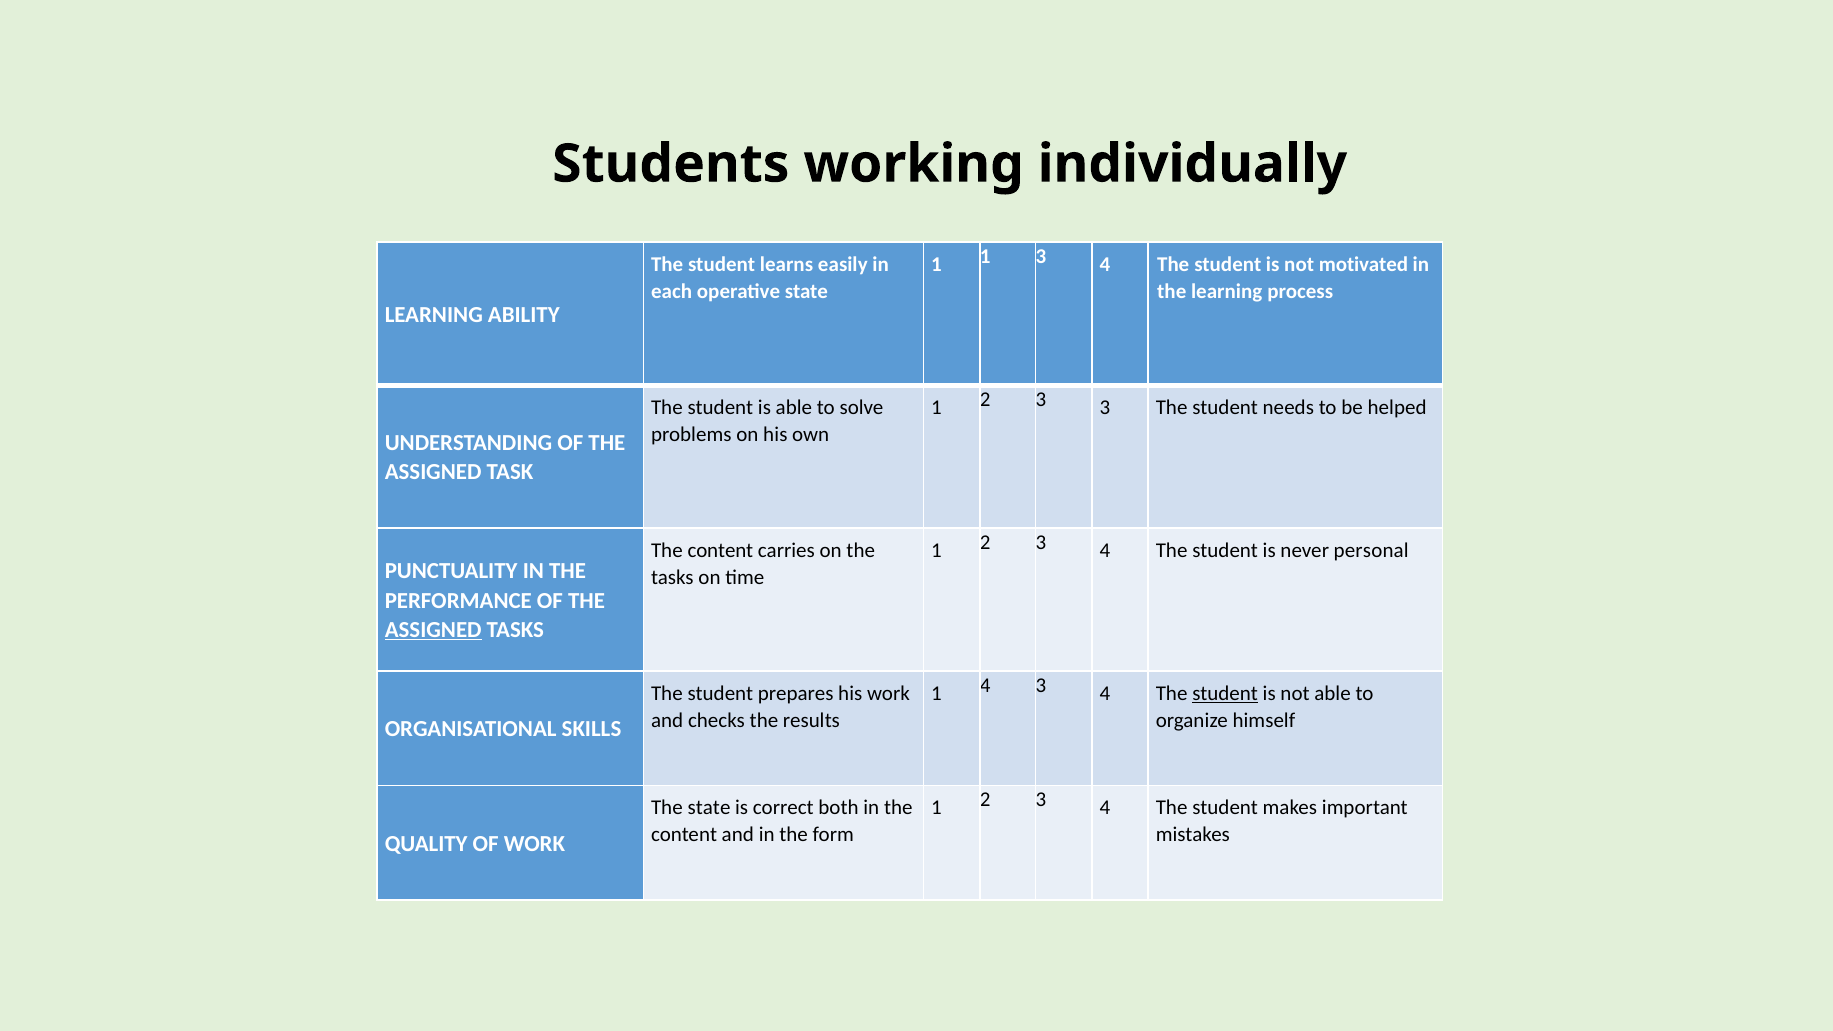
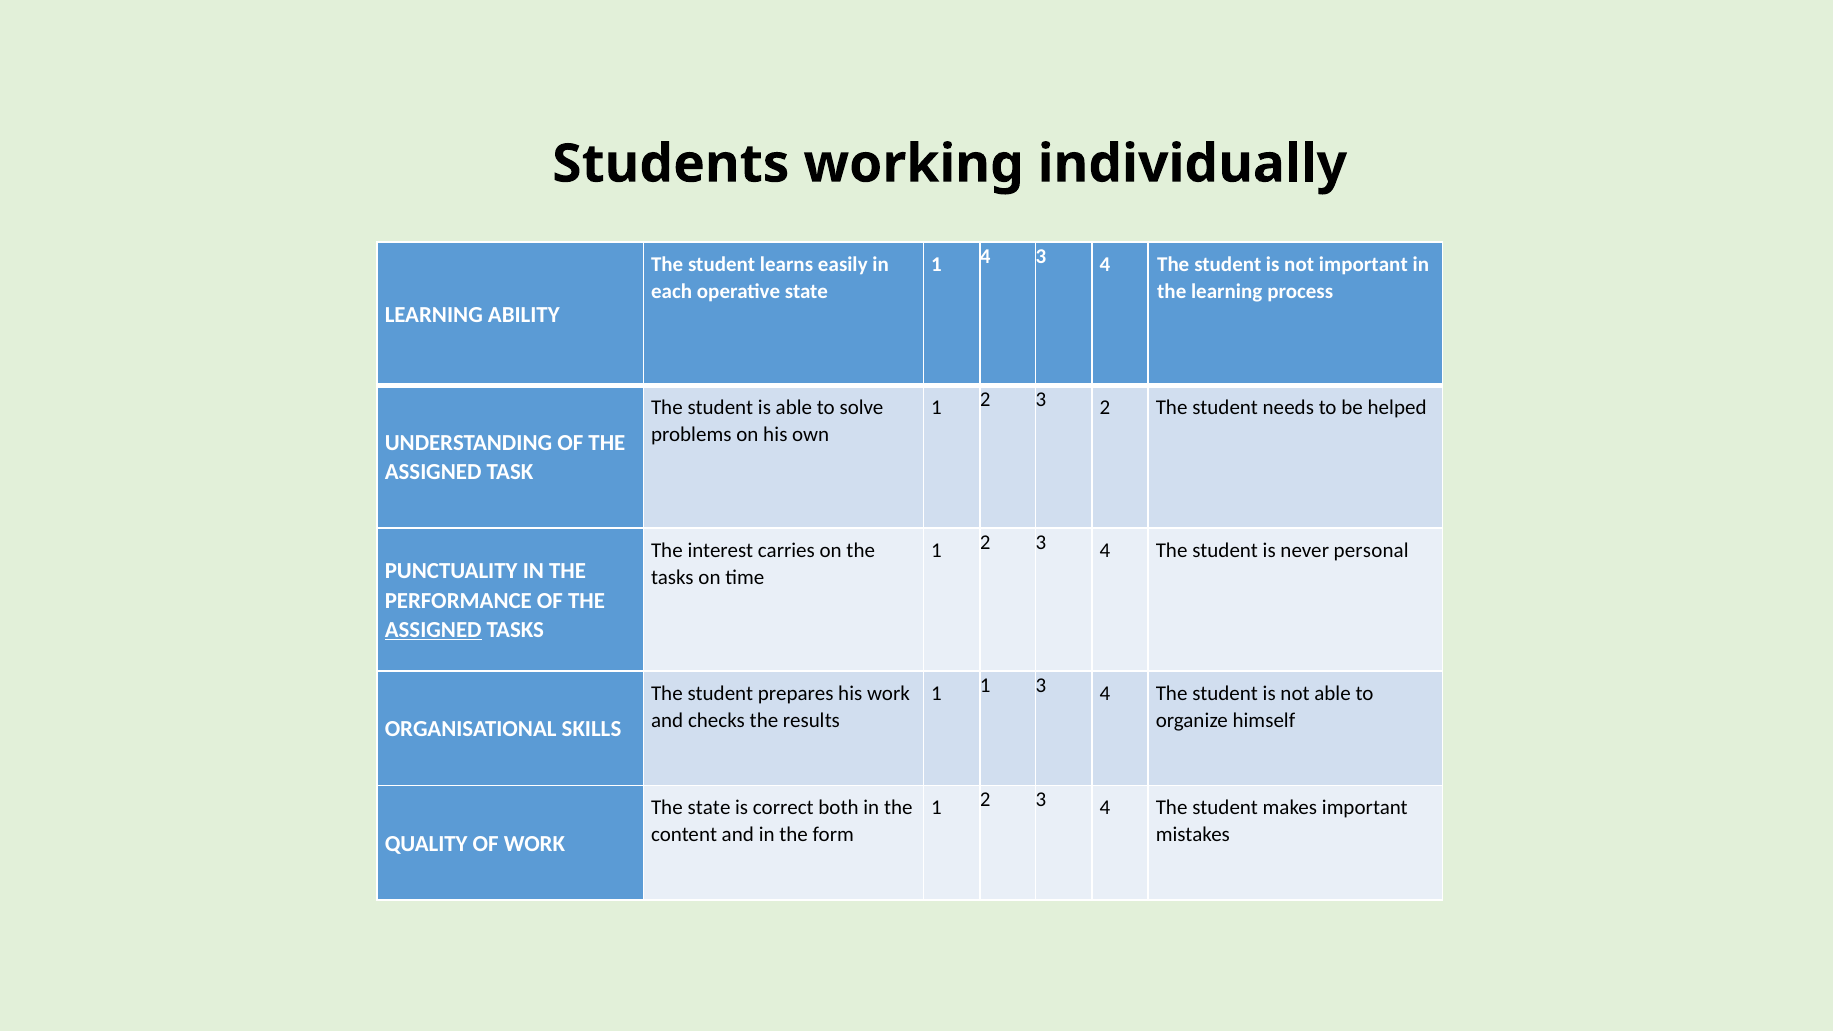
1 1: 1 -> 4 (985, 257)
not motivated: motivated -> important (1363, 264)
3 3: 3 -> 2 (1105, 407)
content: content -> interest (720, 550)
1 4: 4 -> 1 (985, 686)
student underline: present -> none (1225, 693)
